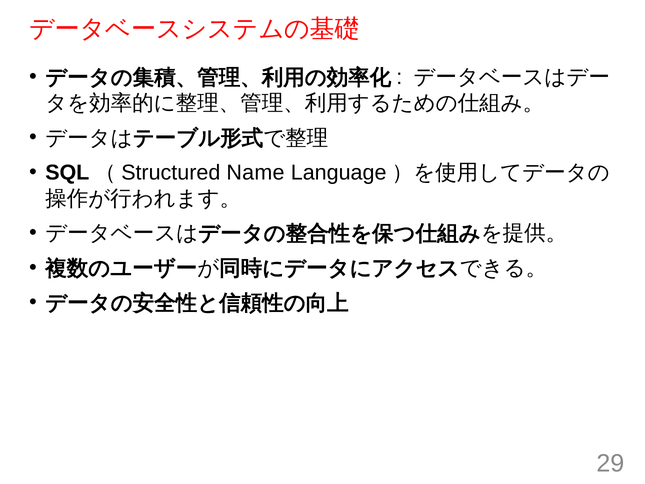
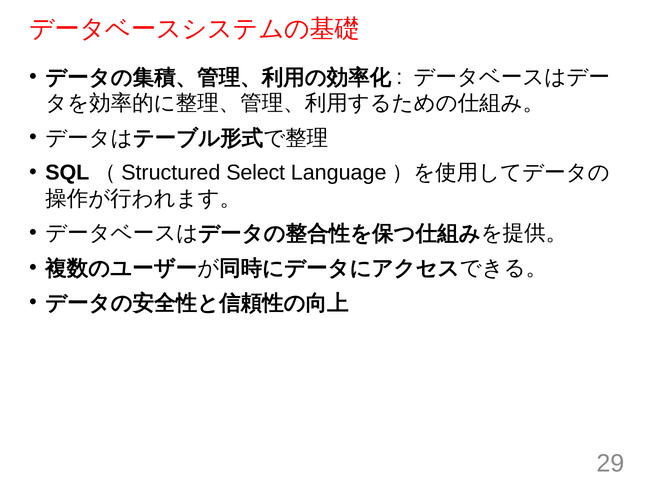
Name: Name -> Select (256, 173)
